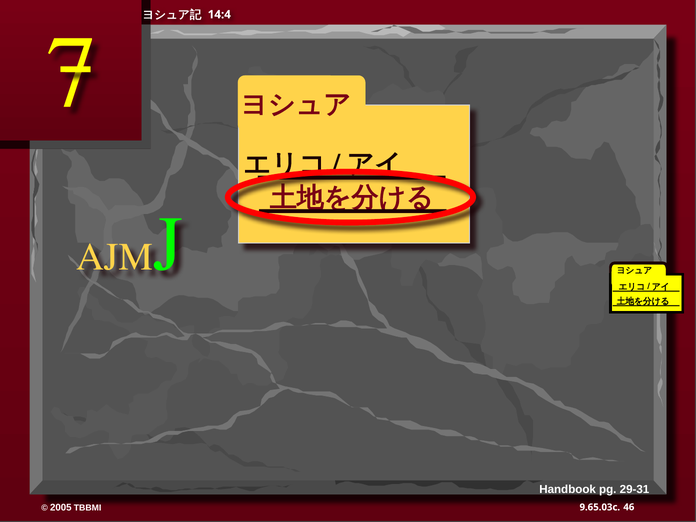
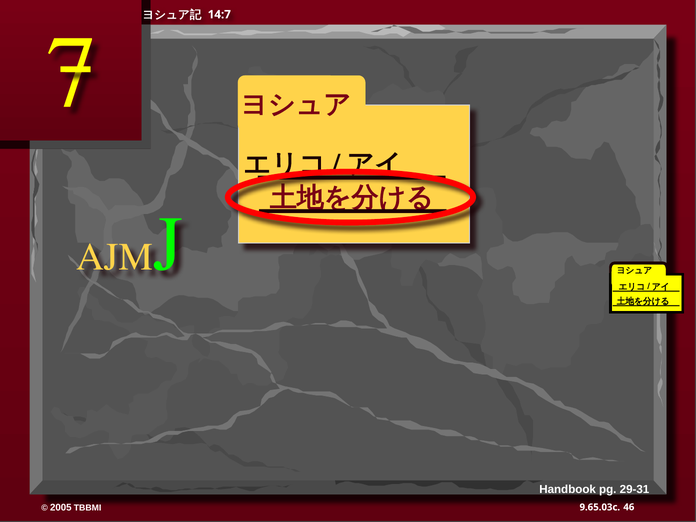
14:4: 14:4 -> 14:7 (219, 15)
